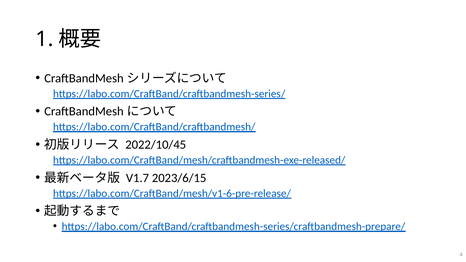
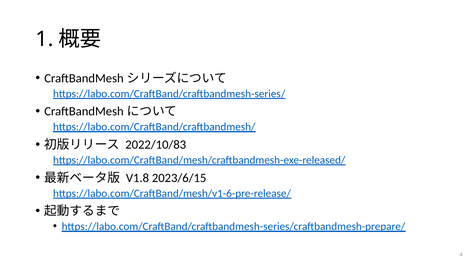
2022/10/45: 2022/10/45 -> 2022/10/83 (156, 145)
V1.7: V1.7 -> V1.8 (137, 178)
